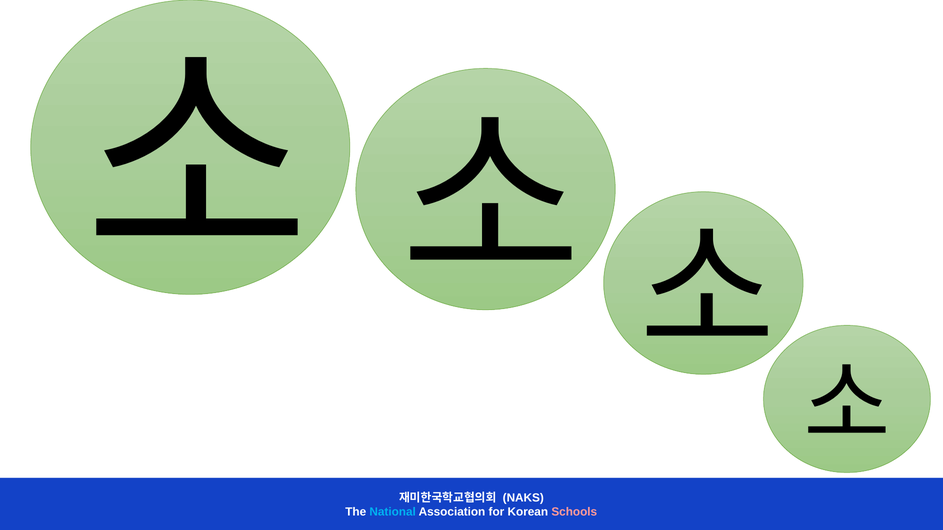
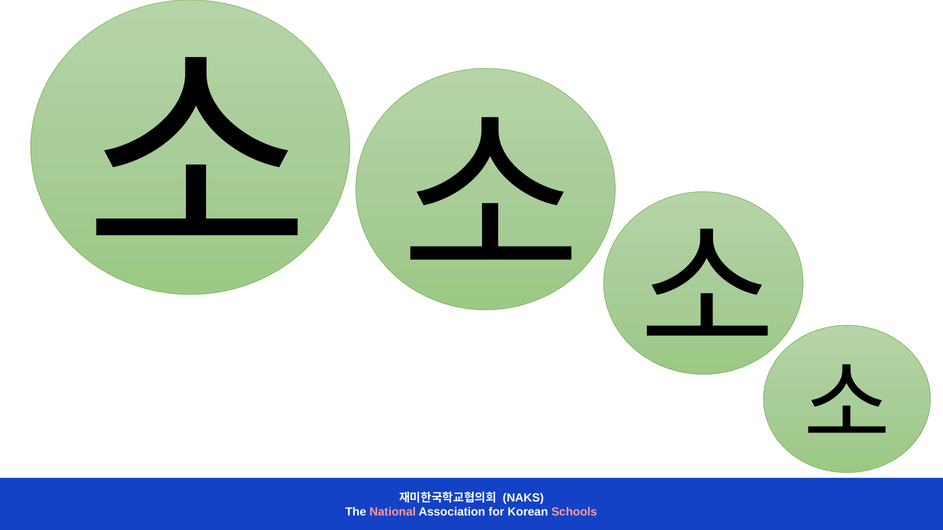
National colour: light blue -> pink (393, 512)
